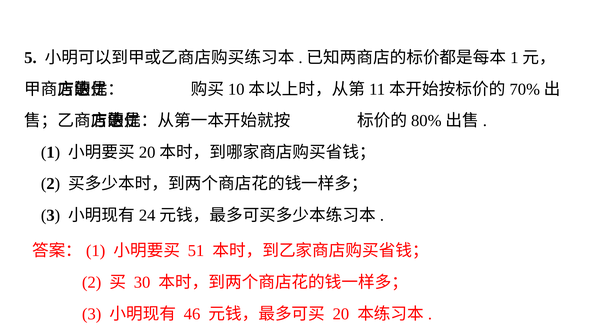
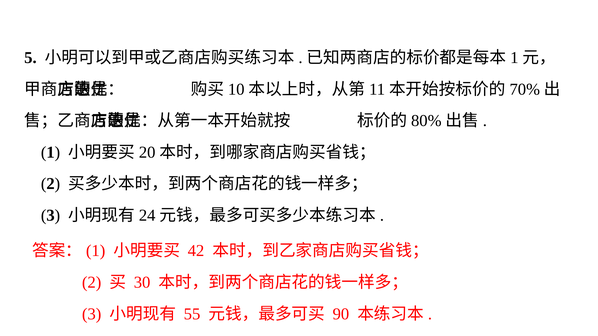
51: 51 -> 42 (196, 251)
46: 46 -> 55 (192, 314)
20: 20 -> 90 (341, 314)
